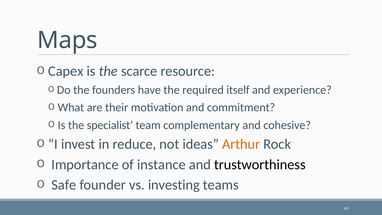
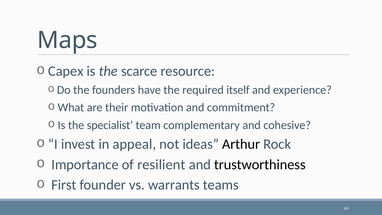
reduce: reduce -> appeal (134, 144)
Arthur colour: orange -> black (241, 144)
instance: instance -> resilient (161, 165)
Safe: Safe -> First (64, 185)
investing: investing -> warrants (174, 185)
